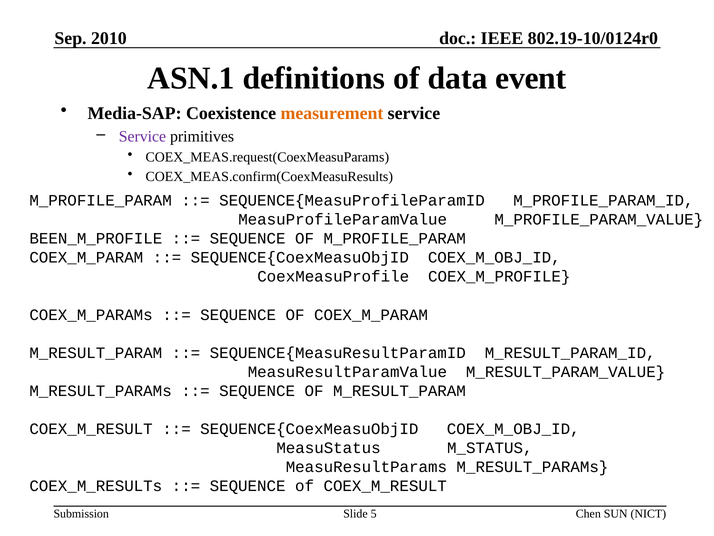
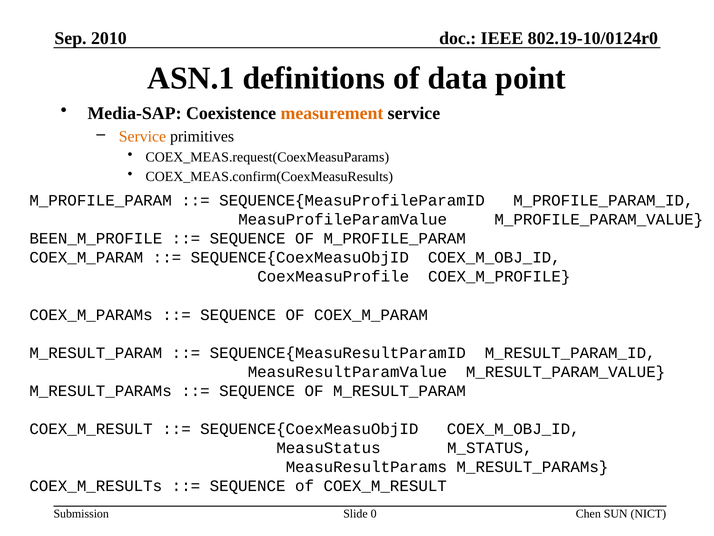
event: event -> point (531, 78)
Service colour: purple -> orange (142, 137)
5: 5 -> 0 (374, 514)
